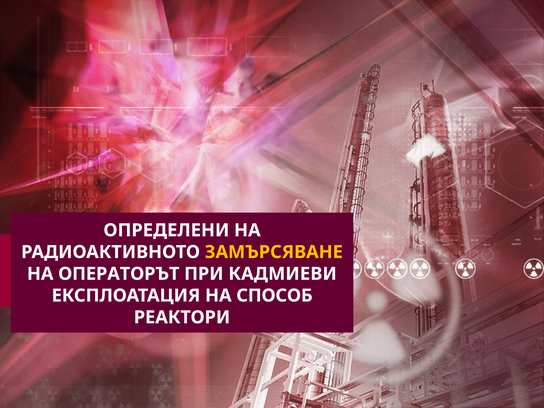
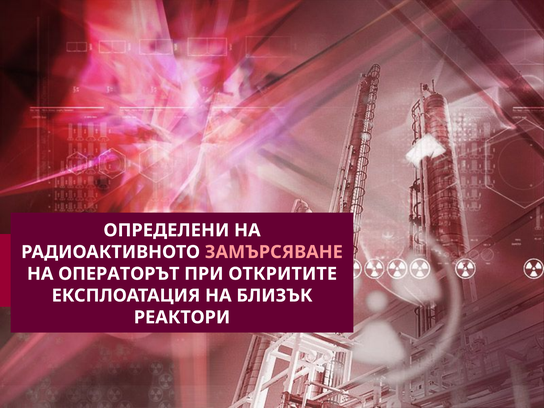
ЗАМЪРСЯВАНЕ colour: yellow -> pink (274, 252)
КАДМИЕВИ: КАДМИЕВИ -> ОТКРИТИТЕ (283, 274)
СПОСОБ: СПОСОБ -> БЛИЗЪК (274, 296)
